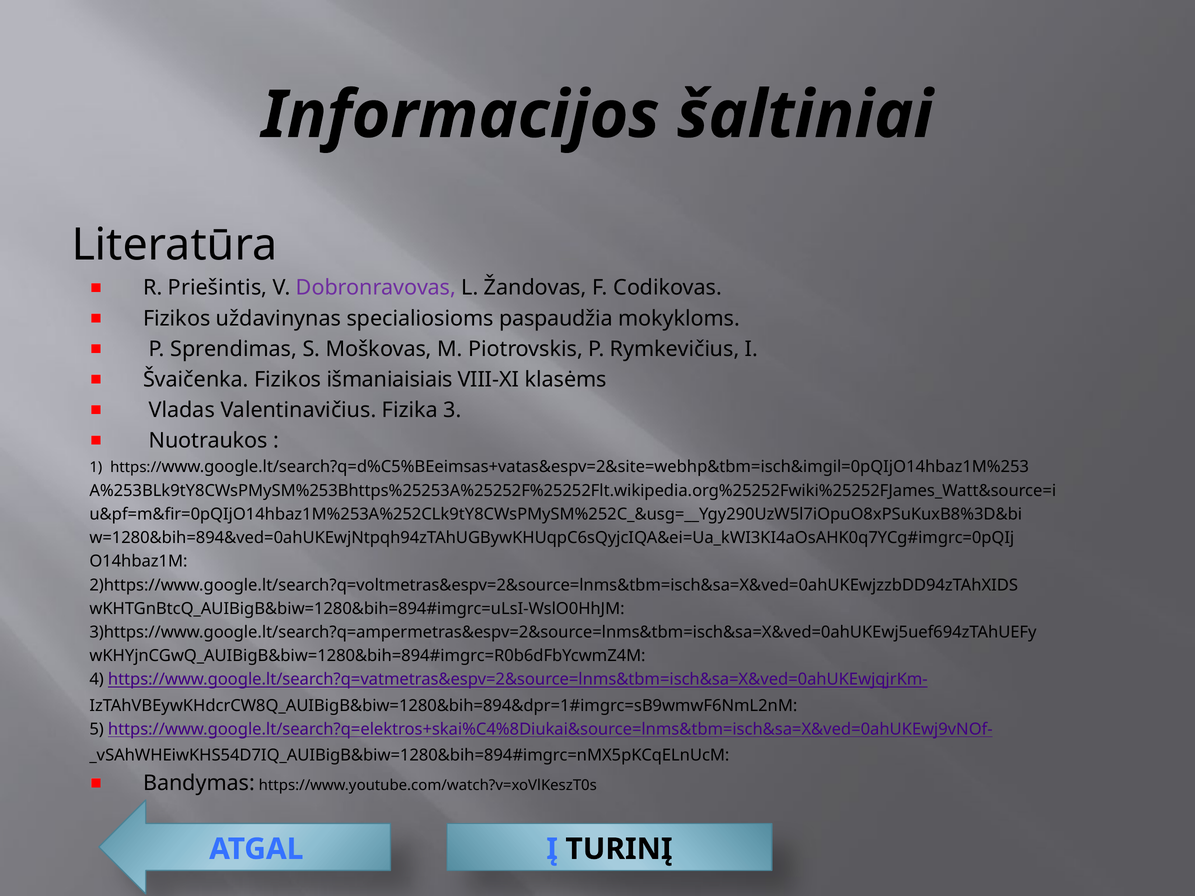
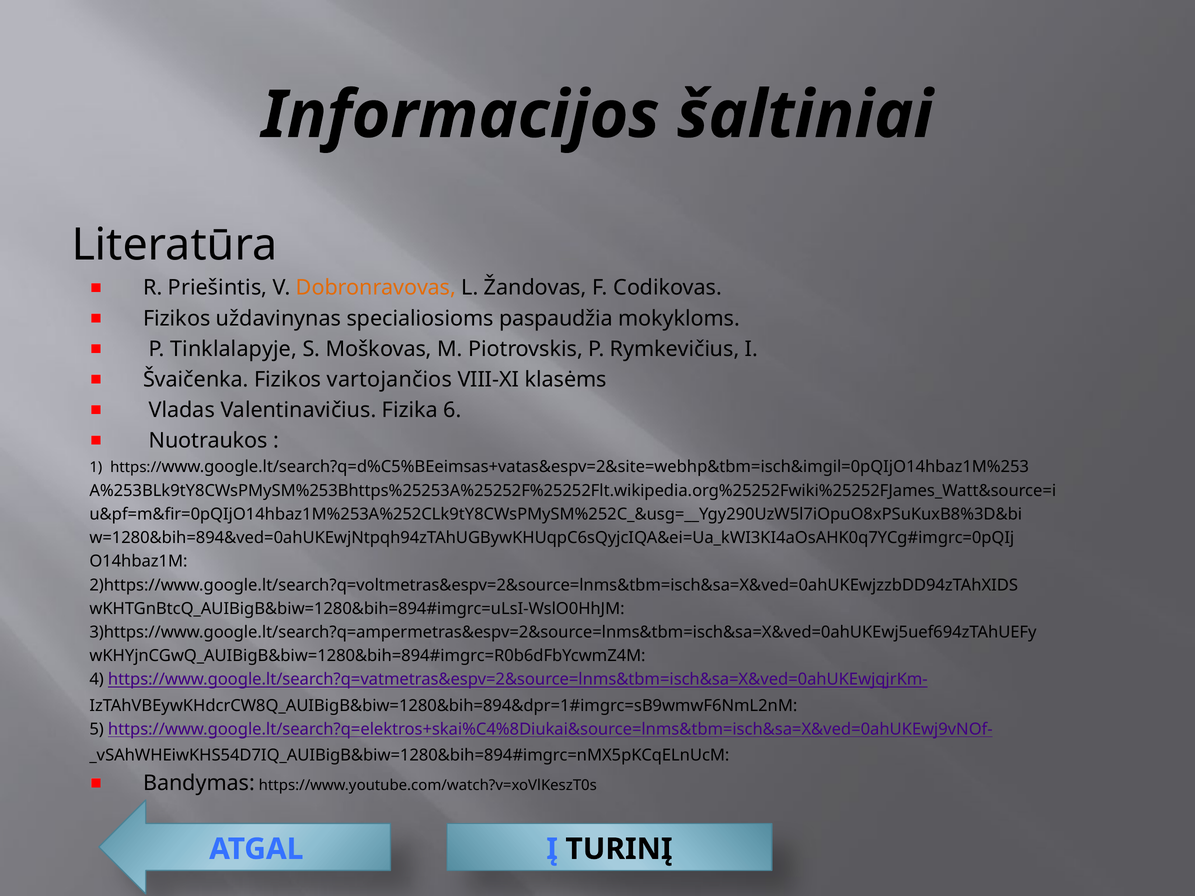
Dobronravovas colour: purple -> orange (376, 288)
Sprendimas: Sprendimas -> Tinklalapyje (234, 349)
išmaniaisiais: išmaniaisiais -> vartojančios (389, 380)
3: 3 -> 6 (452, 410)
